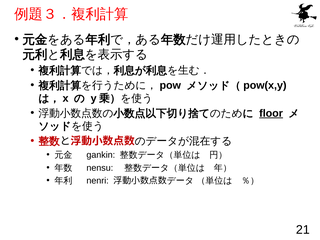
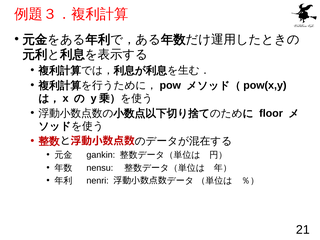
floor underline: present -> none (271, 113)
